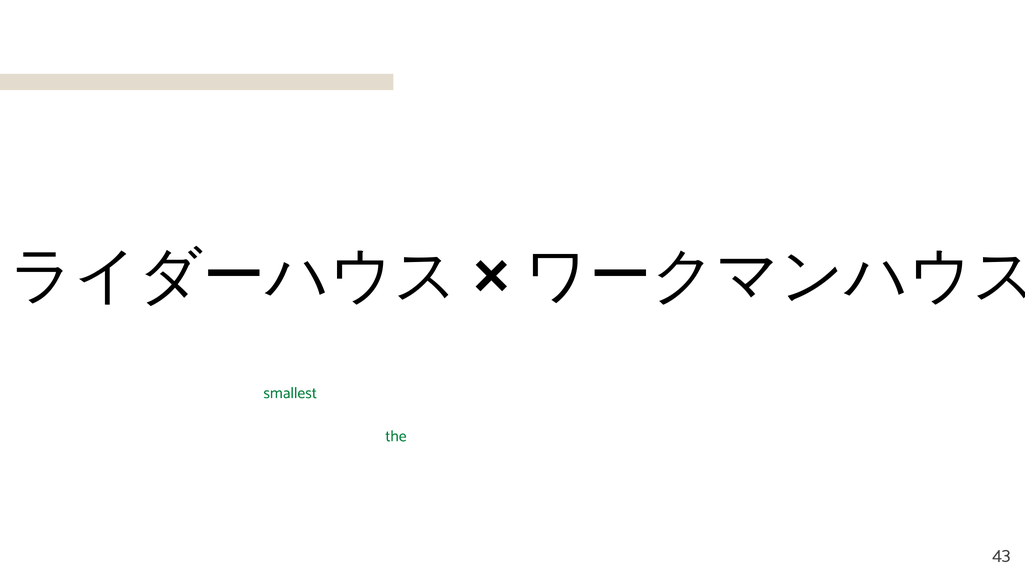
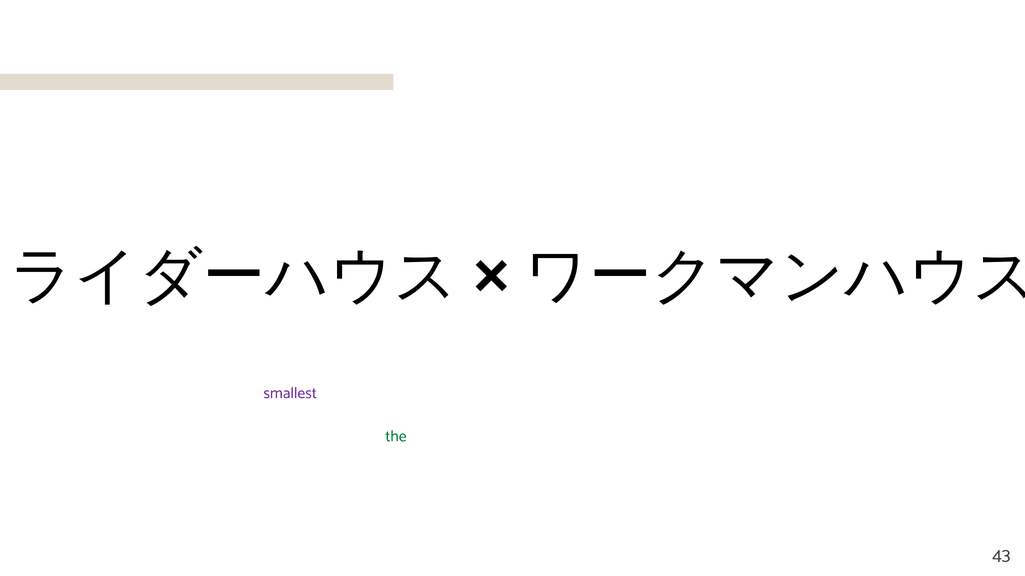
smallest colour: green -> purple (290, 393)
